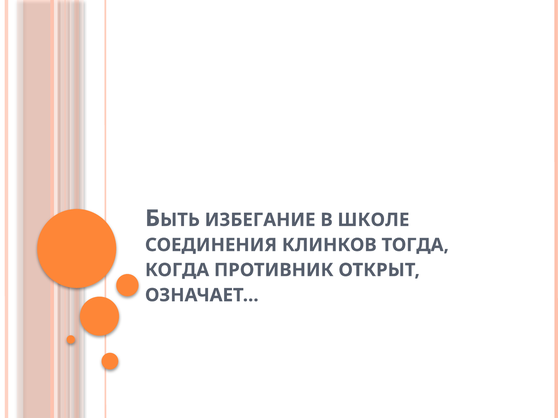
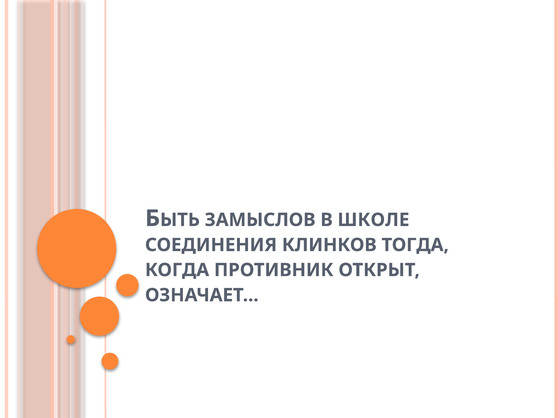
ИЗБЕГАНИЕ: ИЗБЕГАНИЕ -> ЗАМЫСЛОВ (260, 220)
